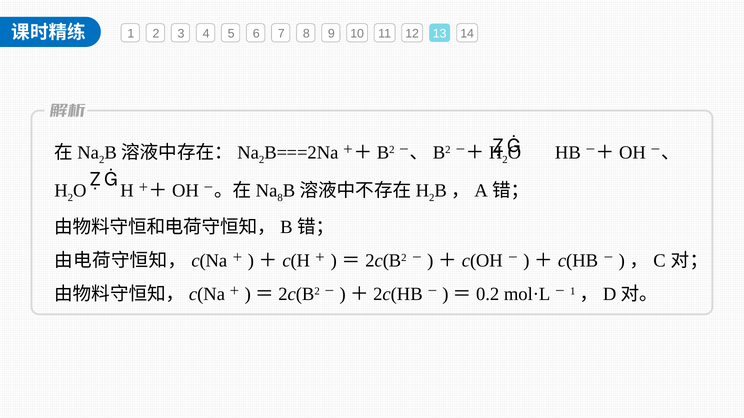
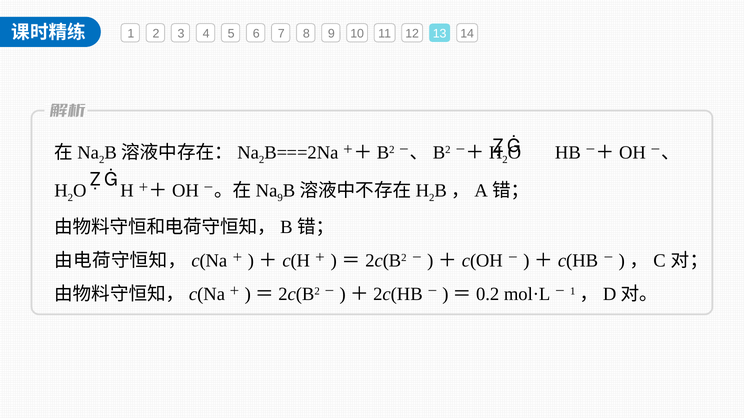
8: 8 -> 9 (280, 198)
